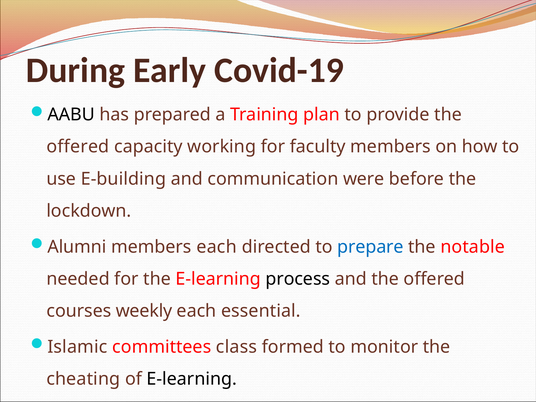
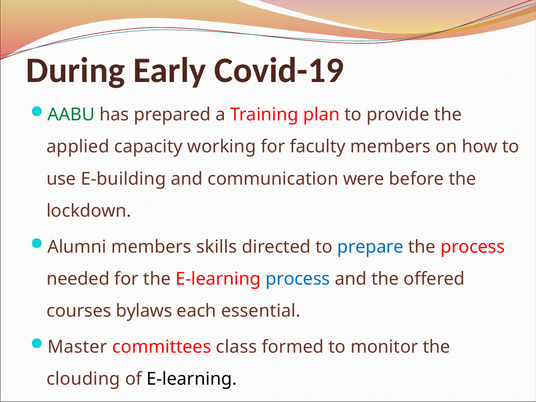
AABU colour: black -> green (71, 115)
offered: offered -> applied (78, 147)
members each: each -> skills (217, 247)
the notable: notable -> process (473, 247)
process colour: black -> blue (298, 279)
weekly: weekly -> bylaws (144, 311)
Islamic: Islamic -> Master (77, 347)
cheating: cheating -> clouding (83, 379)
